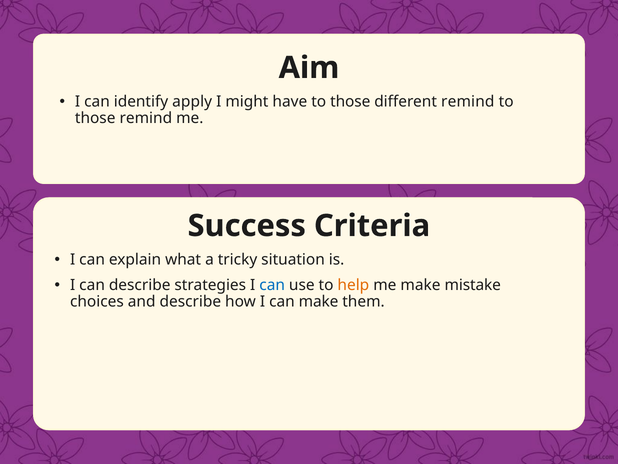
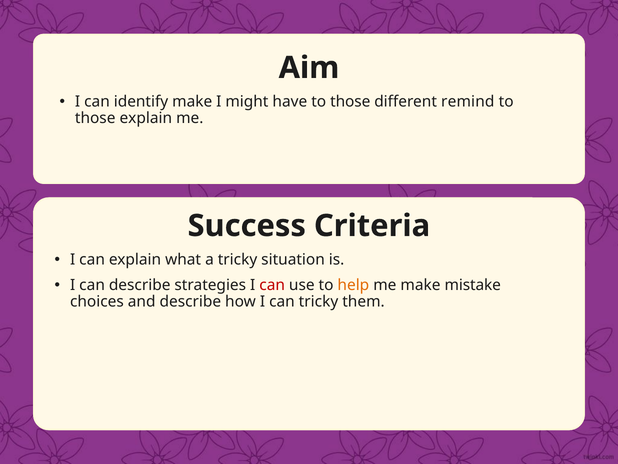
identify apply: apply -> make (192, 102)
those remind: remind -> explain (146, 118)
can colour: blue -> red (272, 285)
can make: make -> tricky (319, 302)
